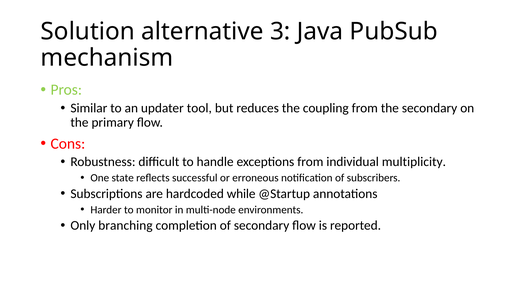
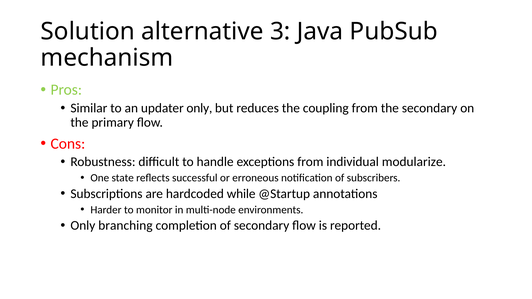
updater tool: tool -> only (199, 108)
multiplicity: multiplicity -> modularize (414, 162)
